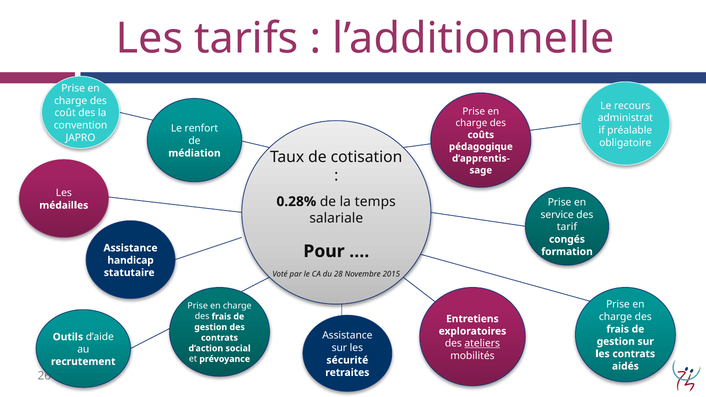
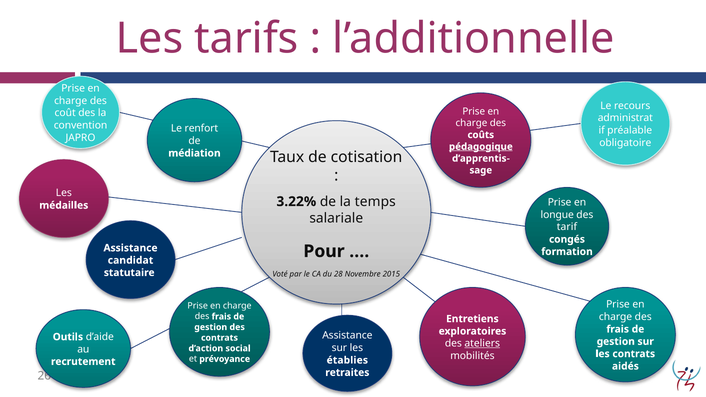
pédagogique underline: none -> present (481, 147)
0.28%: 0.28% -> 3.22% (296, 202)
service: service -> longue (557, 215)
handicap: handicap -> candidat (130, 260)
sécurité: sécurité -> établies (347, 360)
